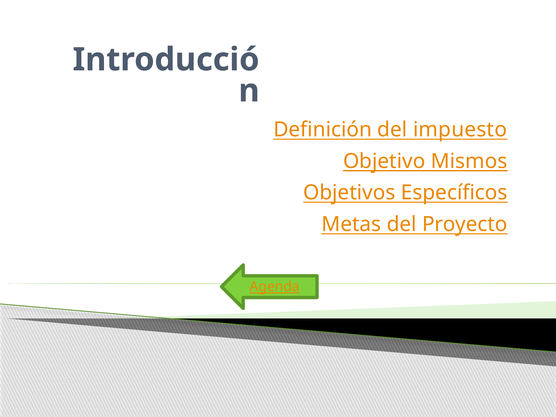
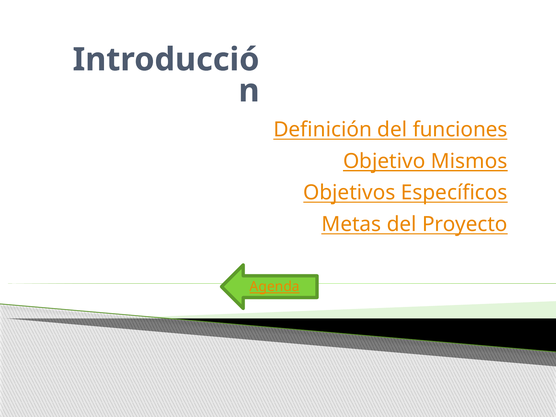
impuesto: impuesto -> funciones (460, 130)
